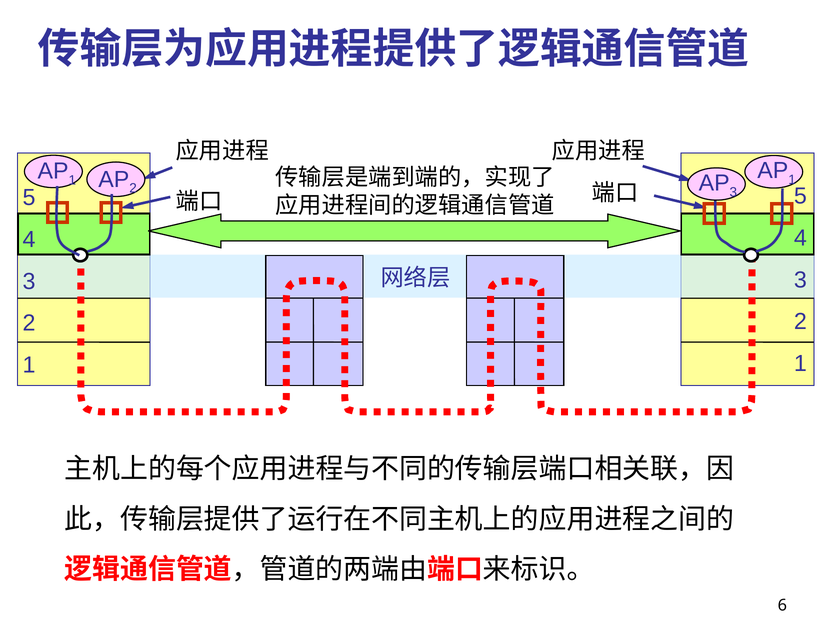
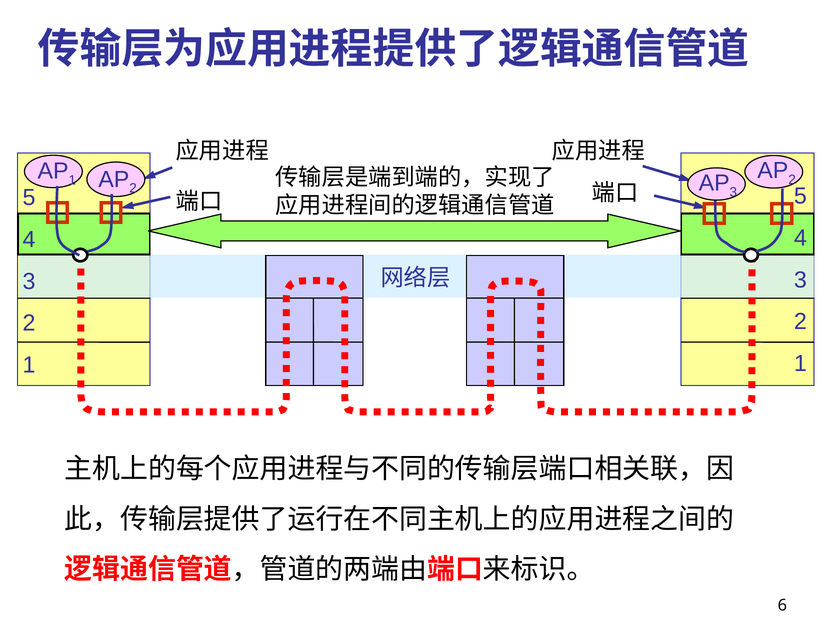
1: 1 -> 2 (792, 180)
